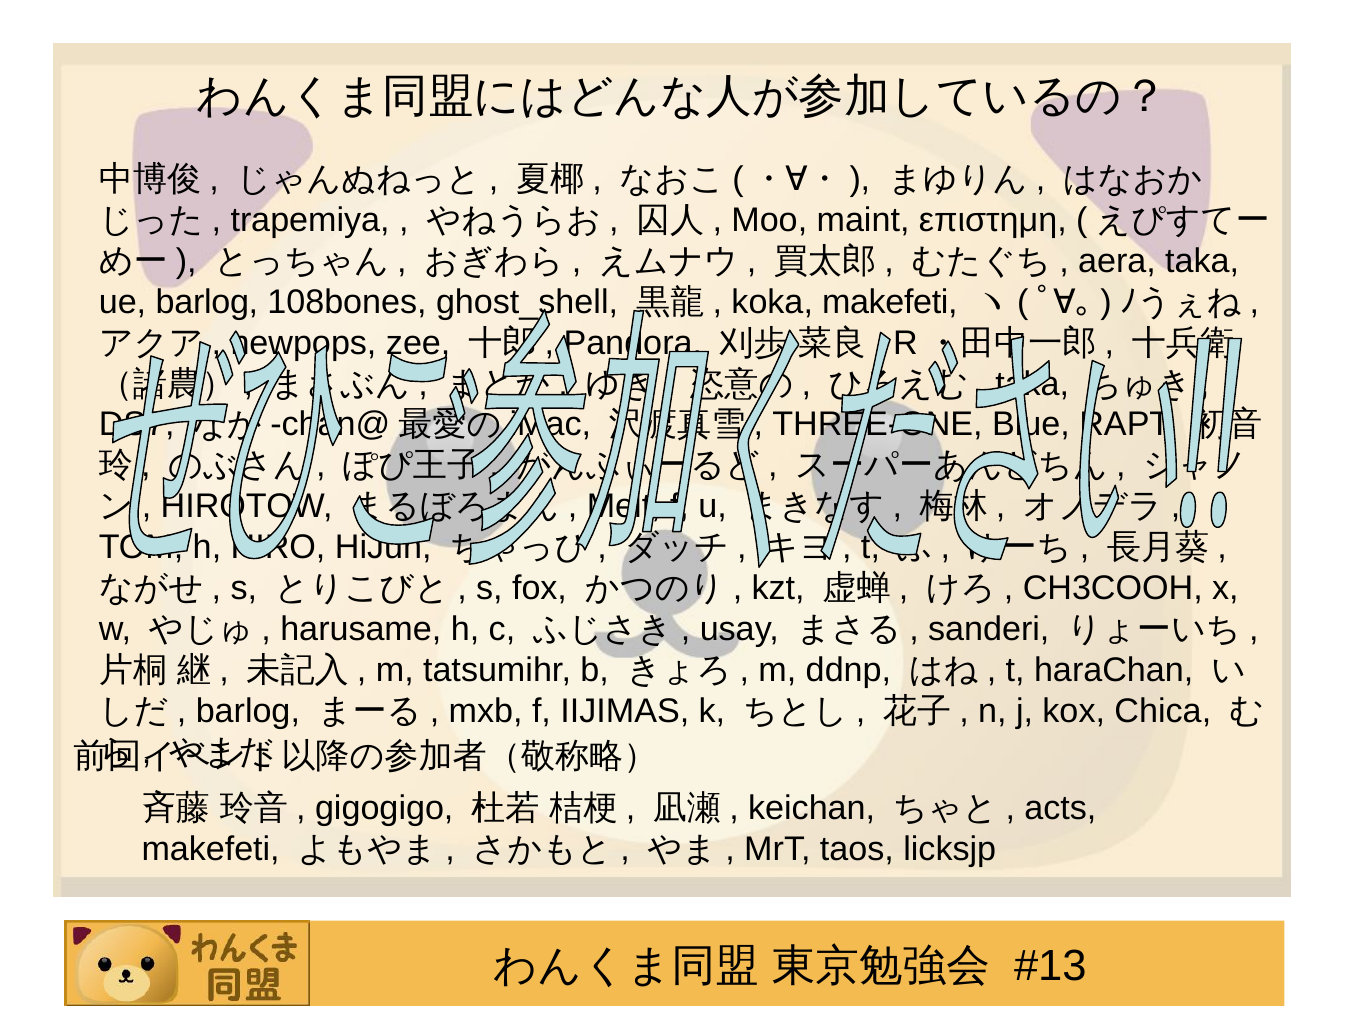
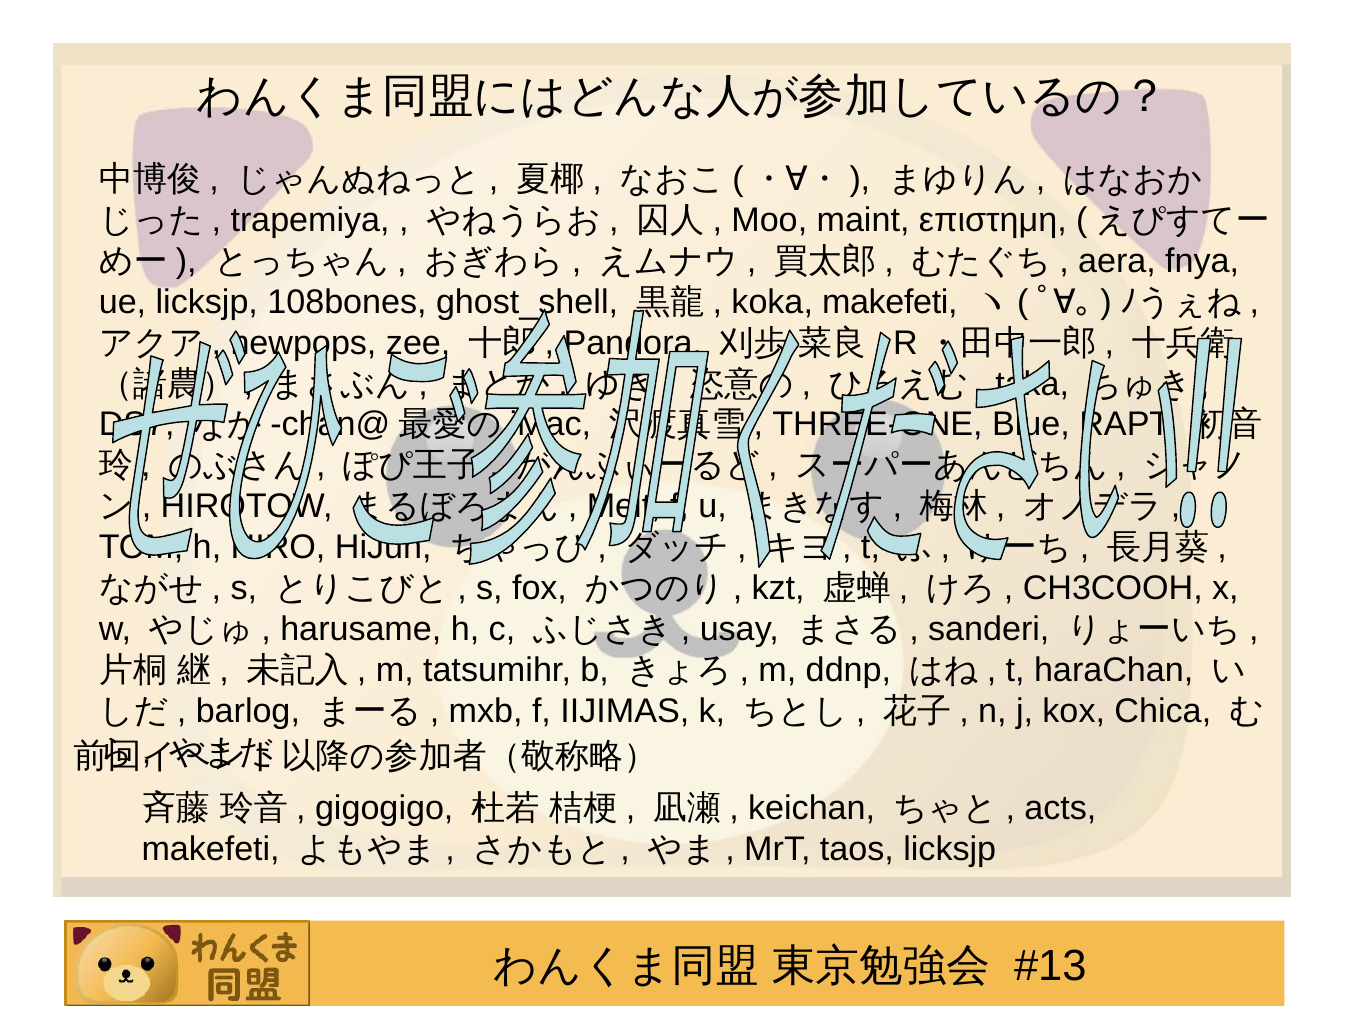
aera taka: taka -> fnya (1202, 261)
ue barlog: barlog -> licksjp (207, 302)
